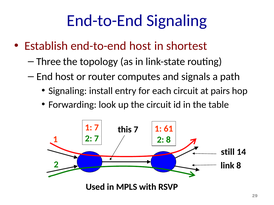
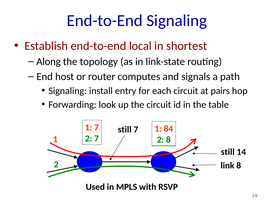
end-to-end host: host -> local (140, 46)
Three: Three -> Along (49, 62)
this: this -> still (125, 130)
61: 61 -> 84 (168, 129)
